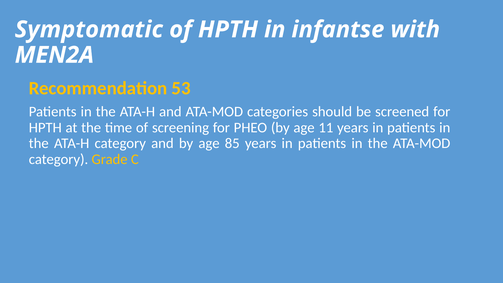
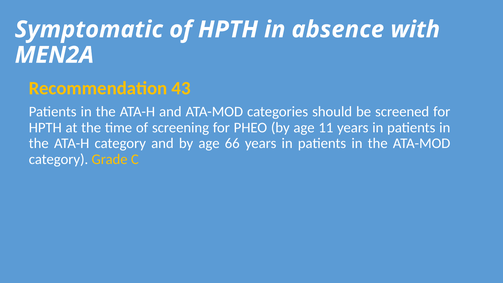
infantse: infantse -> absence (338, 30)
53: 53 -> 43 (181, 88)
85: 85 -> 66 (232, 143)
